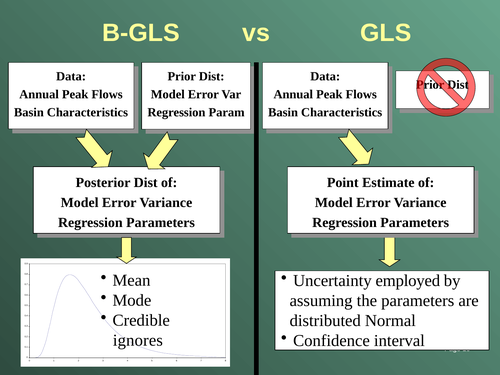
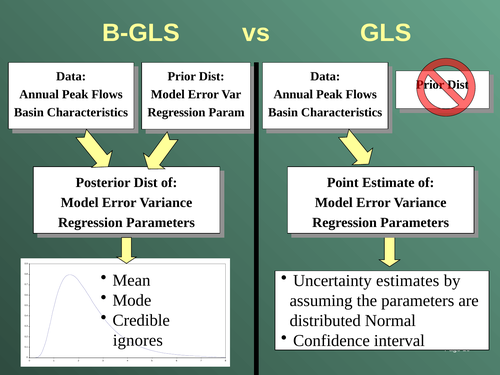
employed: employed -> estimates (408, 281)
